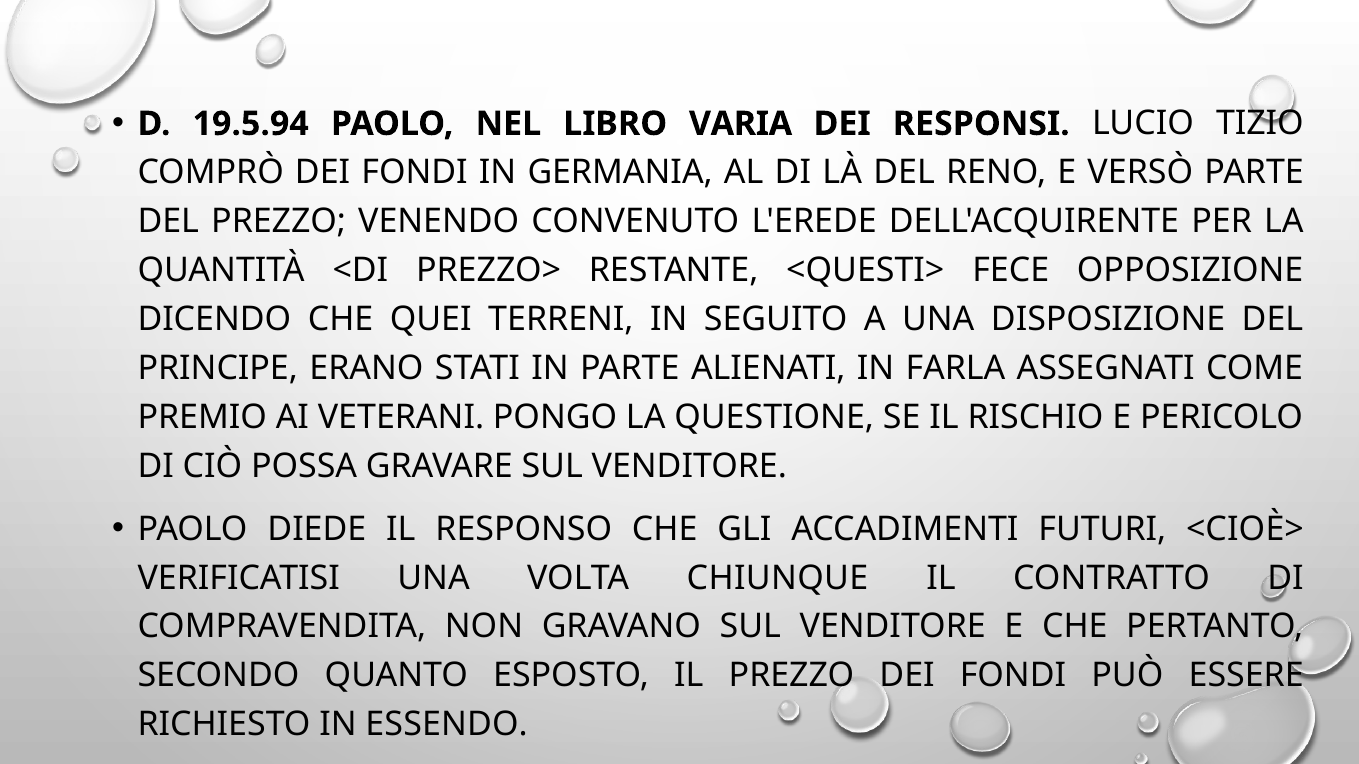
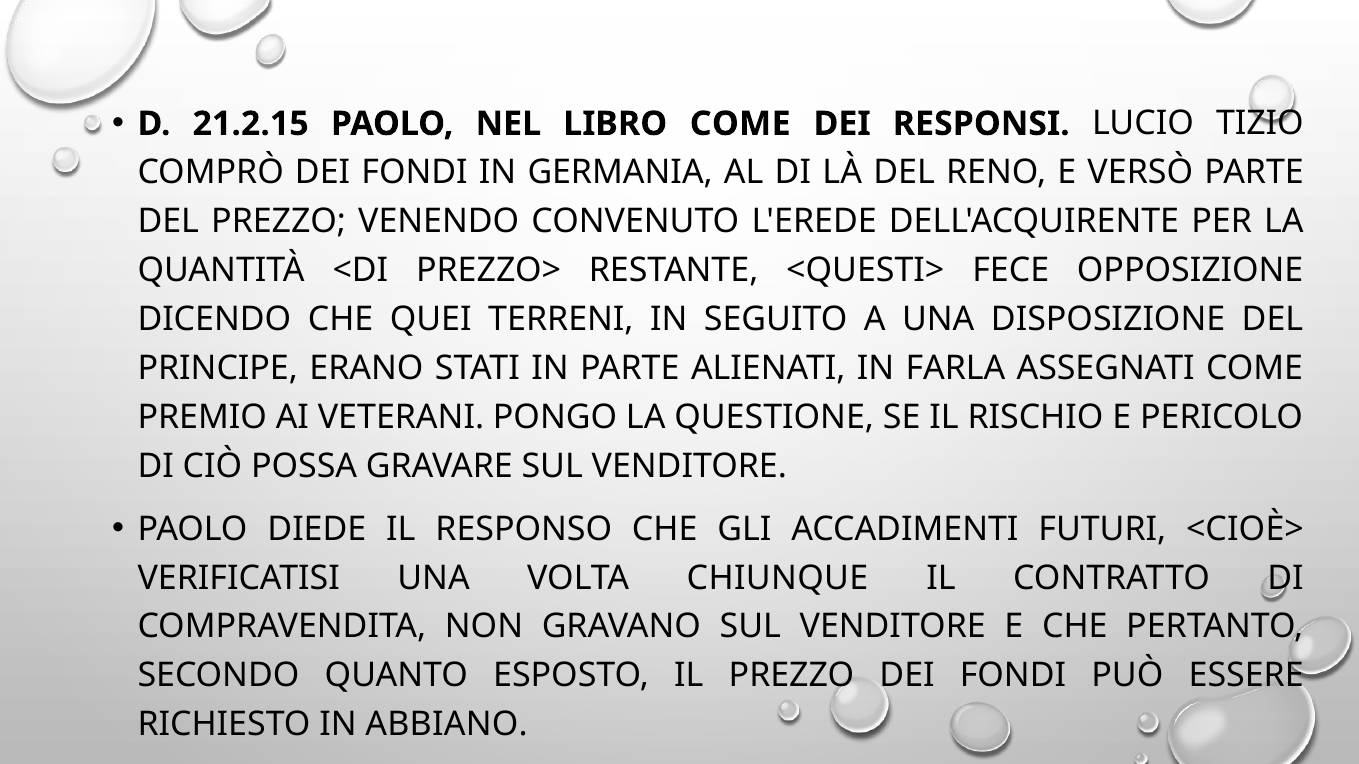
19.5.94: 19.5.94 -> 21.2.15 (251, 124)
LIBRO VARIA: VARIA -> COME (740, 124)
ESSENDO: ESSENDO -> ABBIANO (447, 725)
